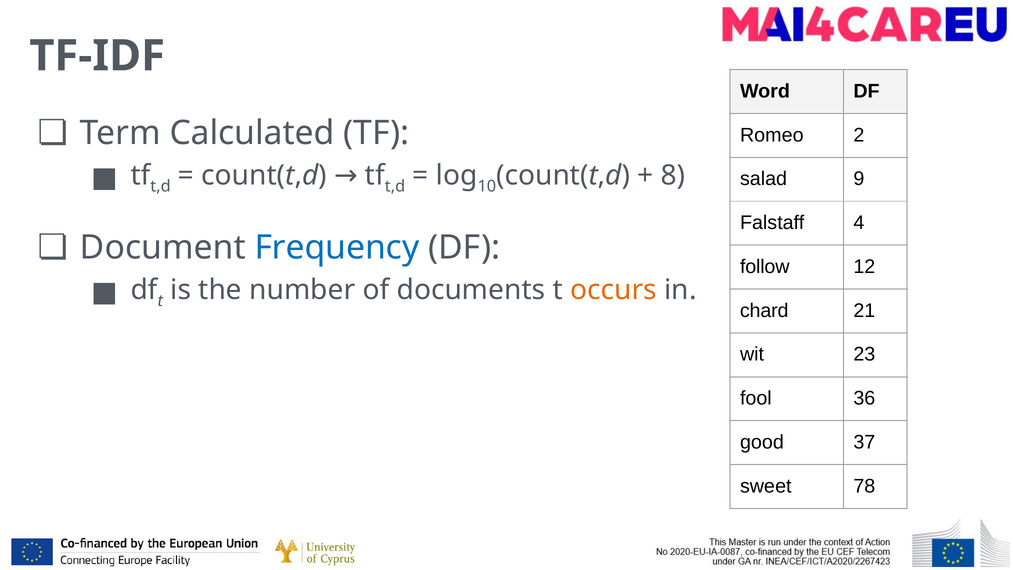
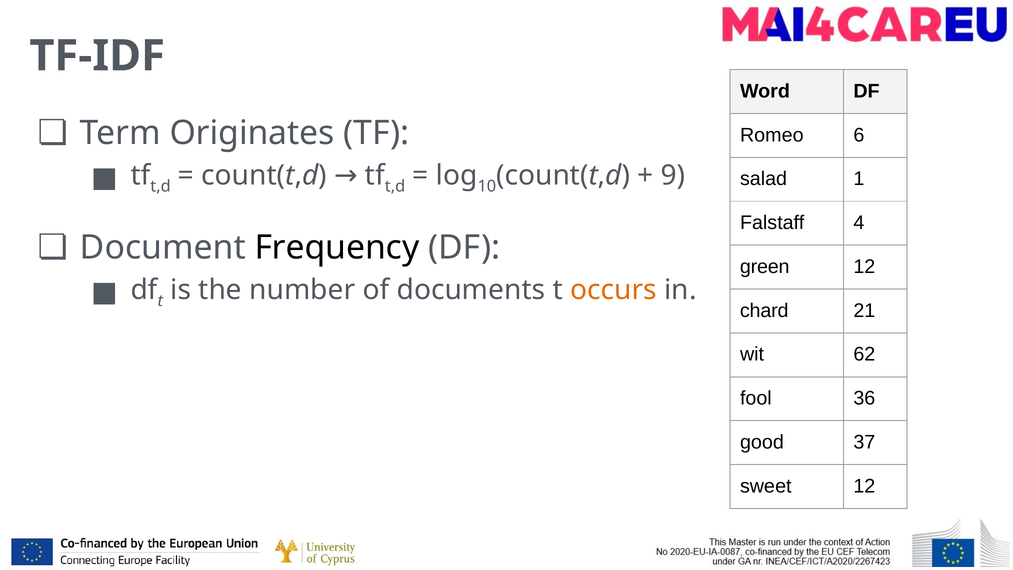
Calculated: Calculated -> Originates (252, 133)
2: 2 -> 6 (859, 135)
8: 8 -> 9 (673, 175)
9: 9 -> 1 (859, 179)
Frequency colour: blue -> black (337, 247)
follow: follow -> green (765, 267)
23: 23 -> 62 (864, 354)
sweet 78: 78 -> 12 (864, 486)
